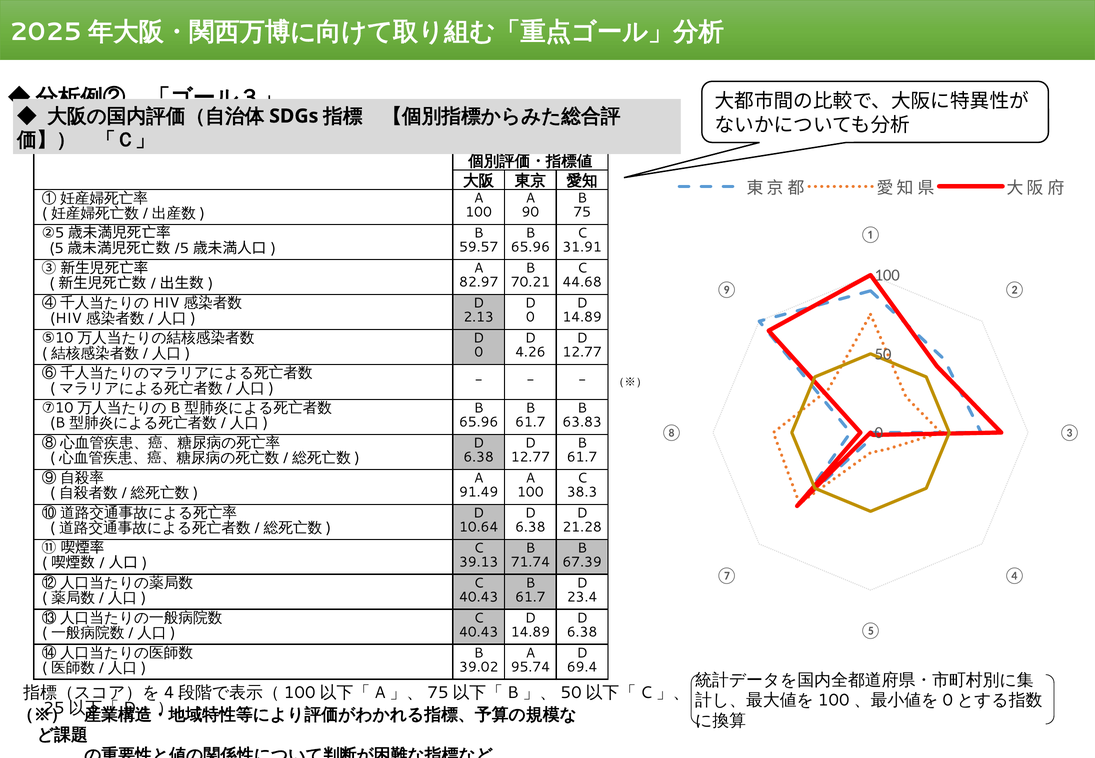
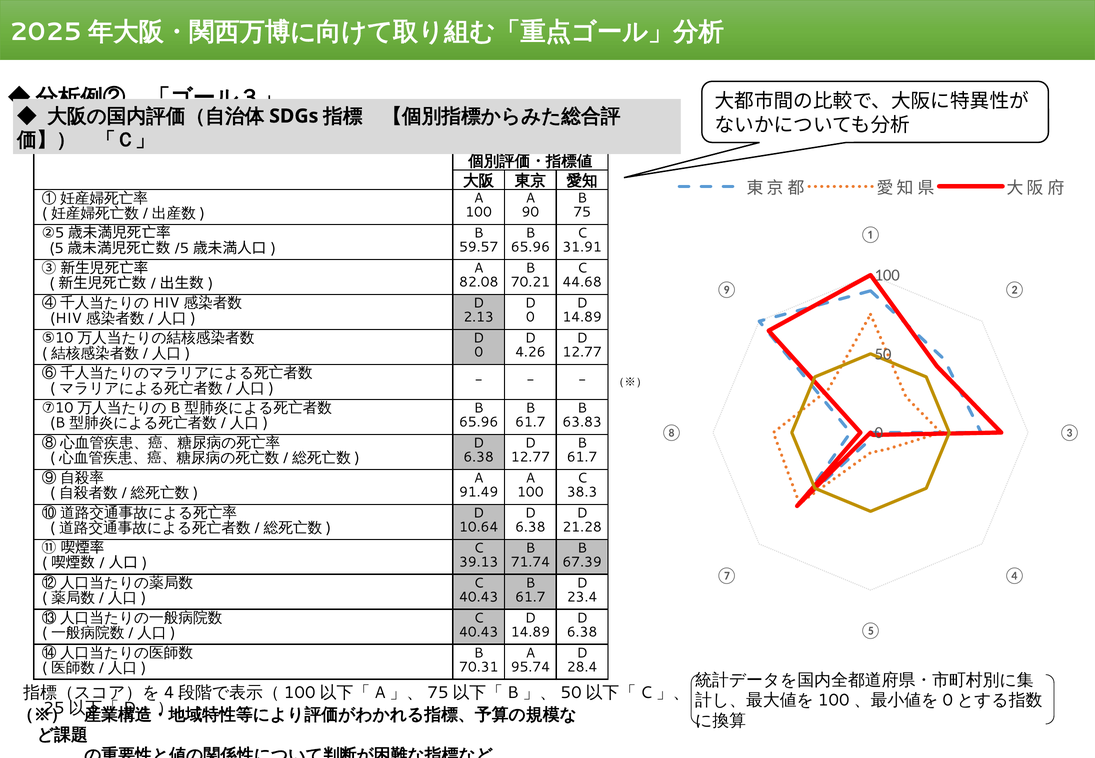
82.97: 82.97 -> 82.08 (479, 282)
39.02: 39.02 -> 70.31 (479, 667)
69.4: 69.4 -> 28.4 (582, 667)
